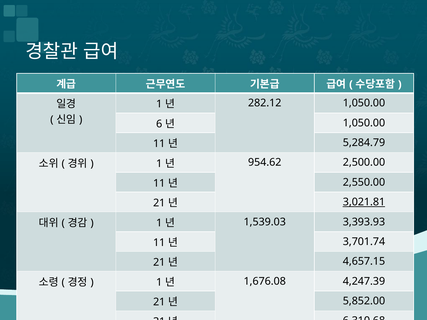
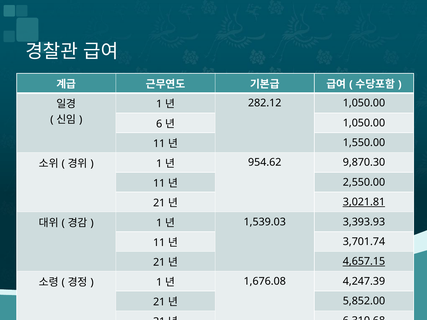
5,284.79: 5,284.79 -> 1,550.00 (364, 143)
2,500.00: 2,500.00 -> 9,870.30 (364, 163)
4,657.15 underline: none -> present (364, 262)
